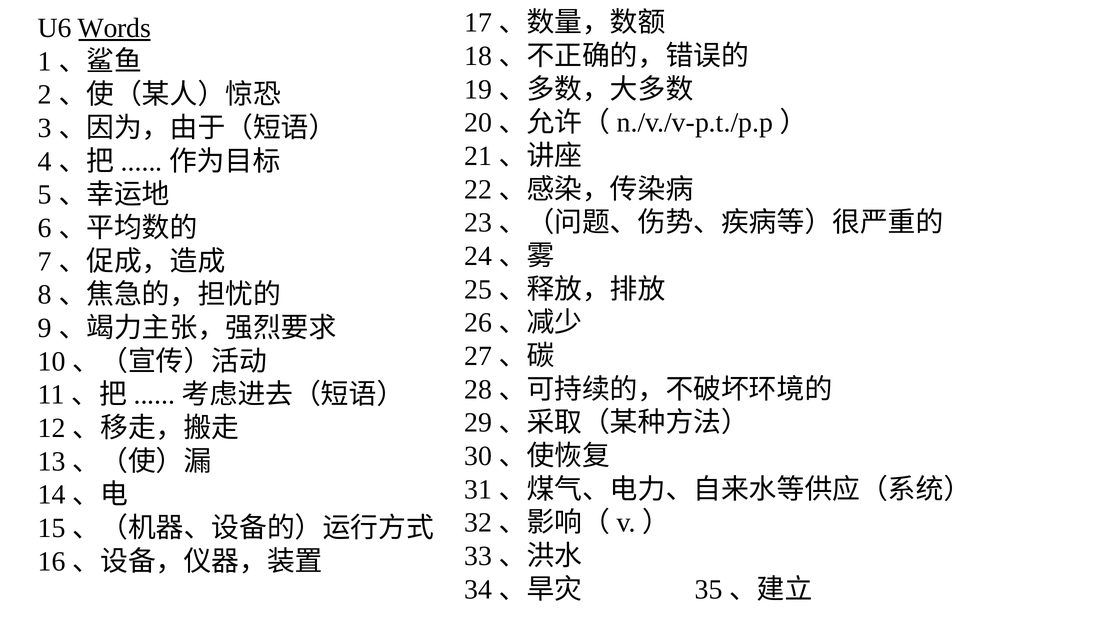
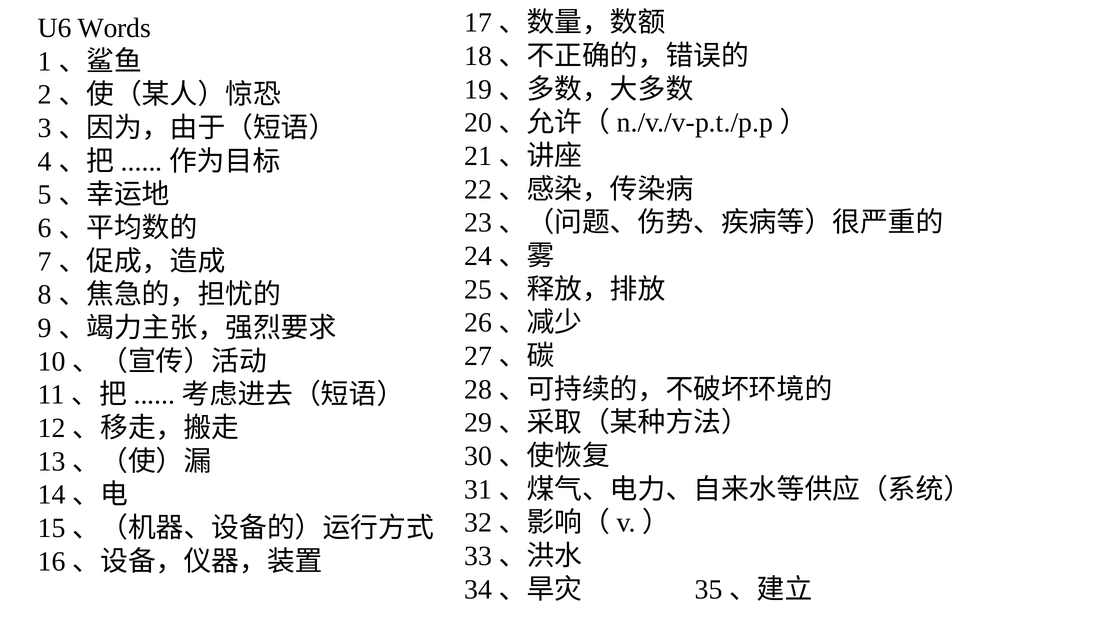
Words underline: present -> none (114, 28)
